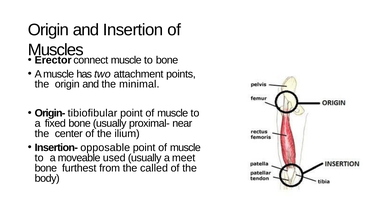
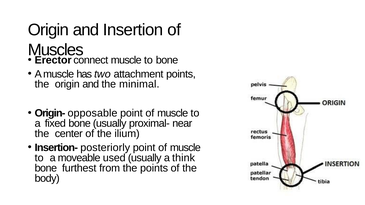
tibiofibular: tibiofibular -> opposable (92, 113)
opposable: opposable -> posteriorly (105, 148)
meet: meet -> think (184, 158)
the called: called -> points (154, 168)
